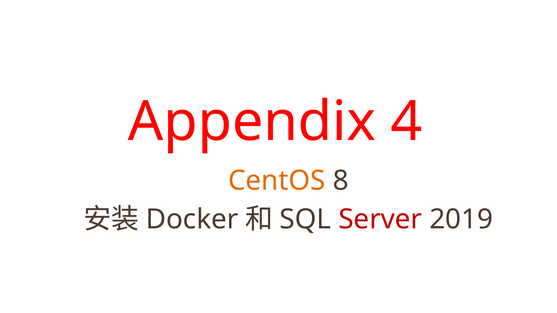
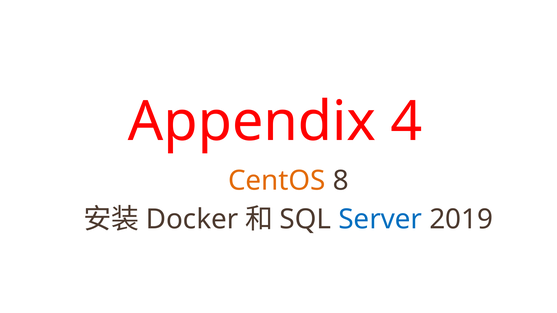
Server colour: red -> blue (380, 220)
